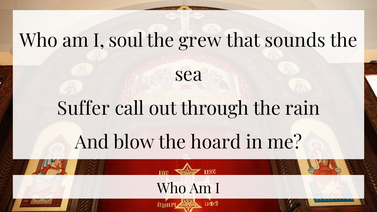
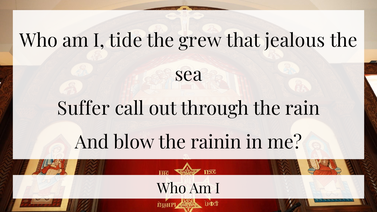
soul: soul -> tide (126, 41)
sounds: sounds -> jealous (295, 41)
hoard: hoard -> rainin (216, 143)
